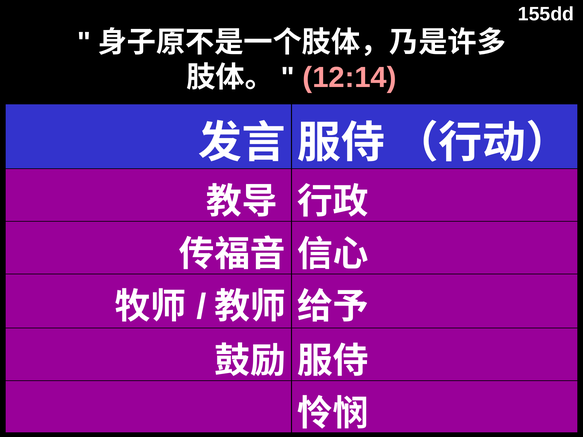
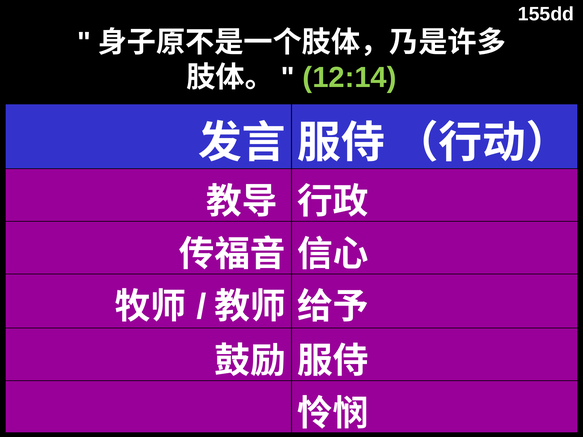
12:14 colour: pink -> light green (350, 77)
